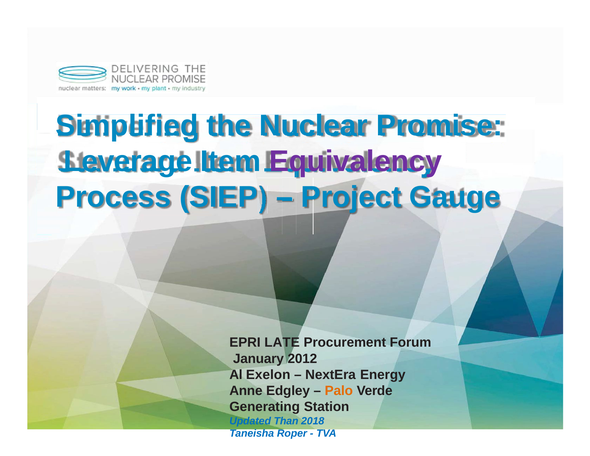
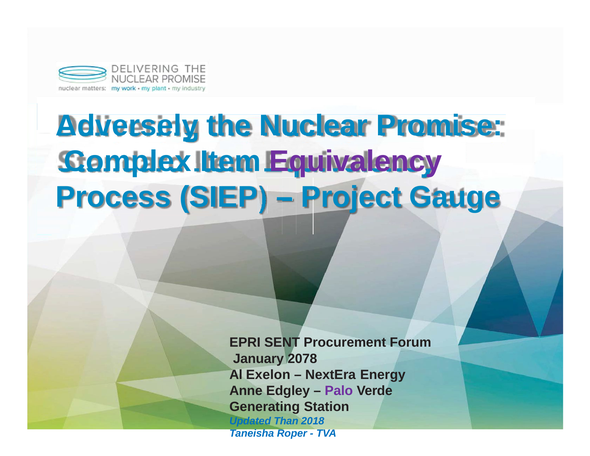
Simplified: Simplified -> Adversely (127, 126)
Leverage: Leverage -> Complex (128, 161)
LATE: LATE -> SENT (282, 342)
2012: 2012 -> 2078 (302, 359)
Palo colour: orange -> purple (339, 391)
